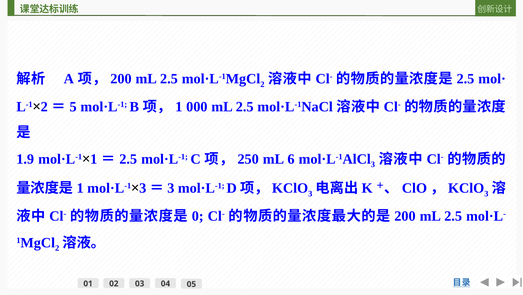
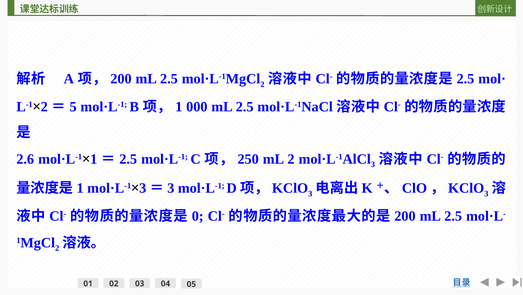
1.9: 1.9 -> 2.6 (25, 159)
mL 6: 6 -> 2 (291, 159)
